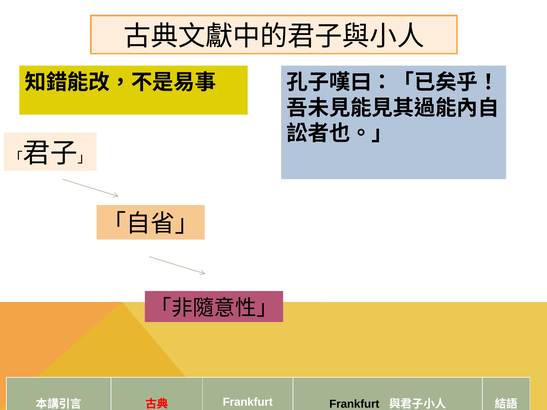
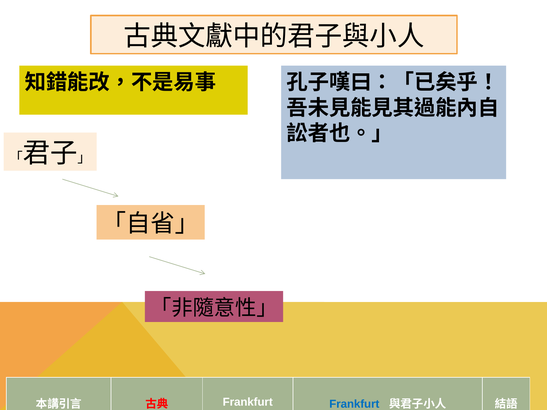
Frankfurt colour: black -> blue (354, 404)
